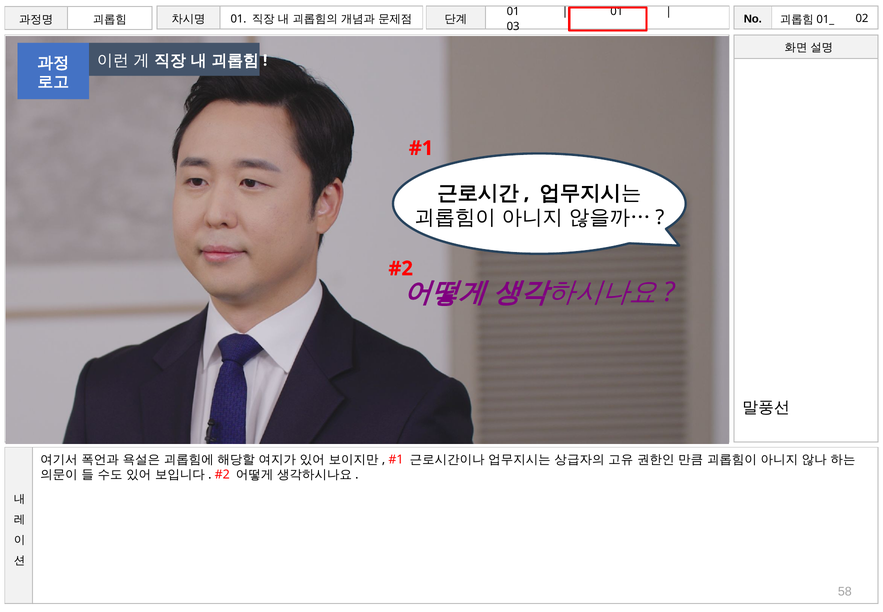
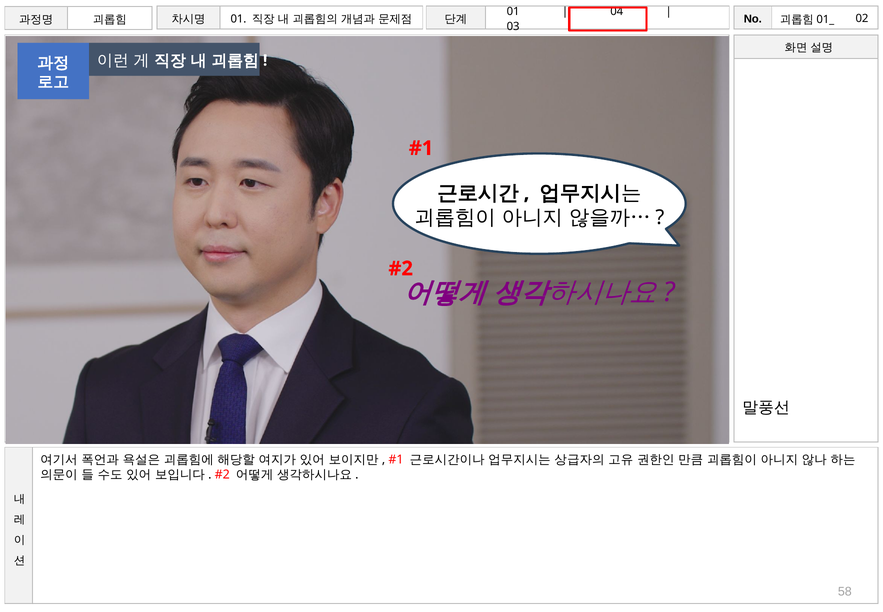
01: 01 -> 04 (617, 12)
